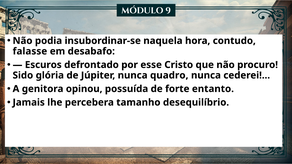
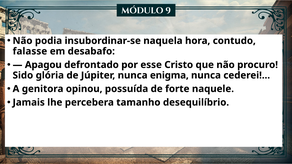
Escuros: Escuros -> Apagou (43, 65)
quadro: quadro -> enigma (169, 75)
entanto: entanto -> naquele (213, 89)
